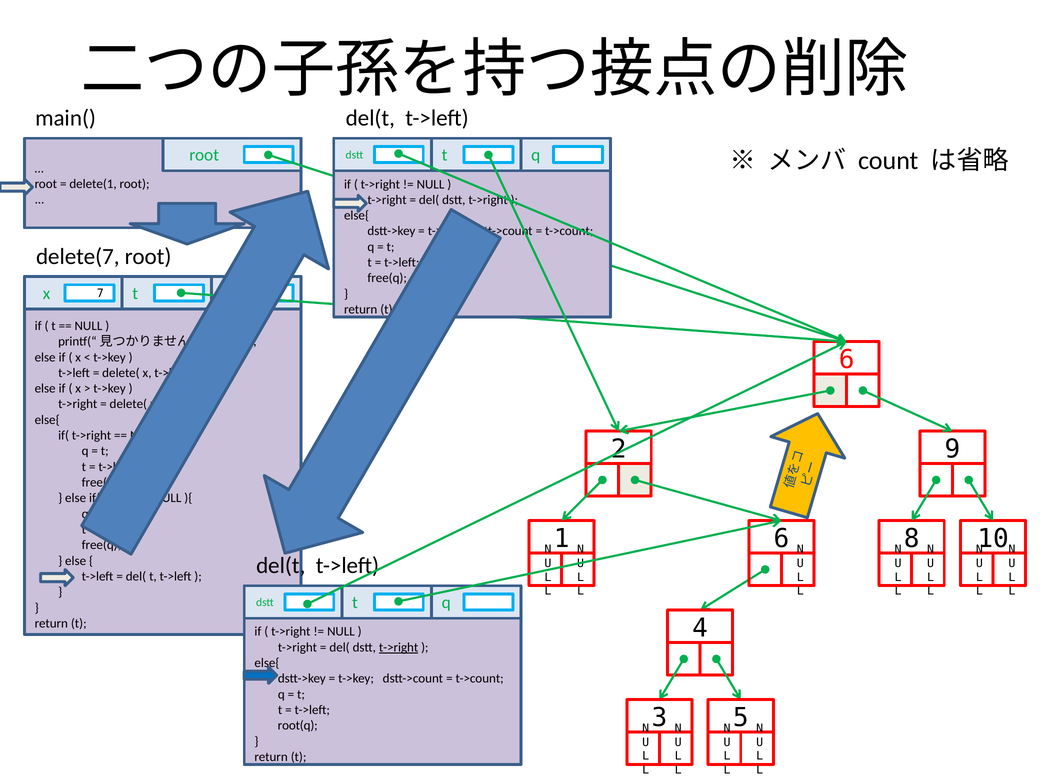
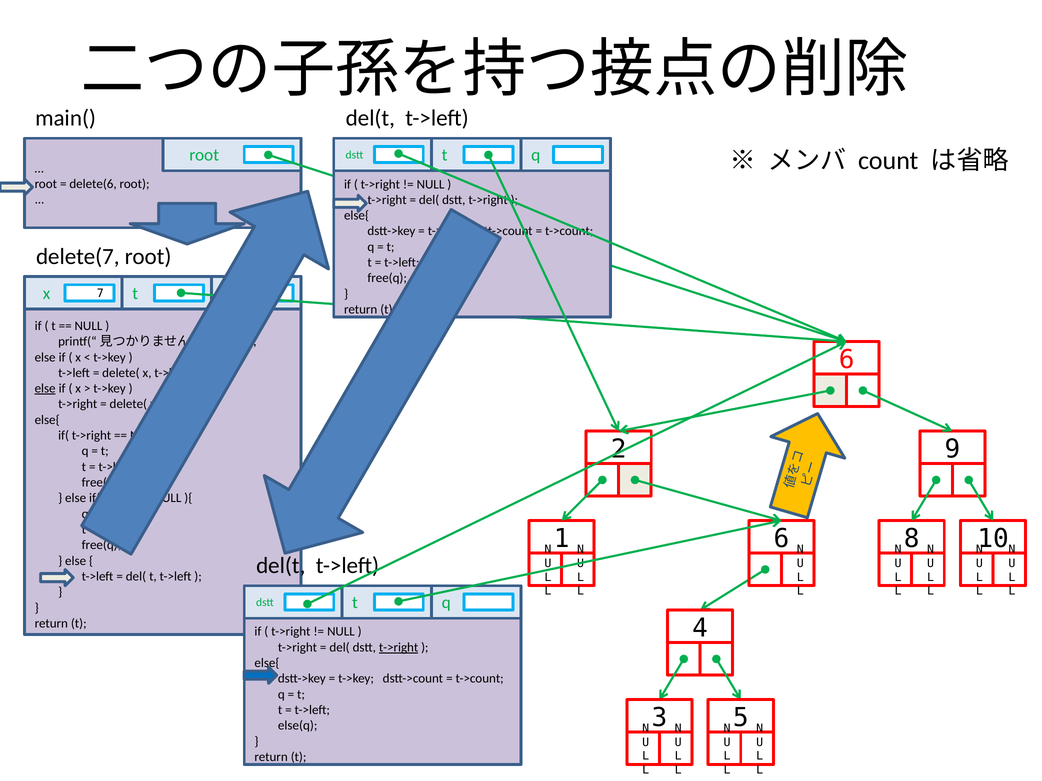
delete(1: delete(1 -> delete(6 (93, 184)
else underline: none -> present (45, 389)
root(q: root(q -> else(q (298, 726)
